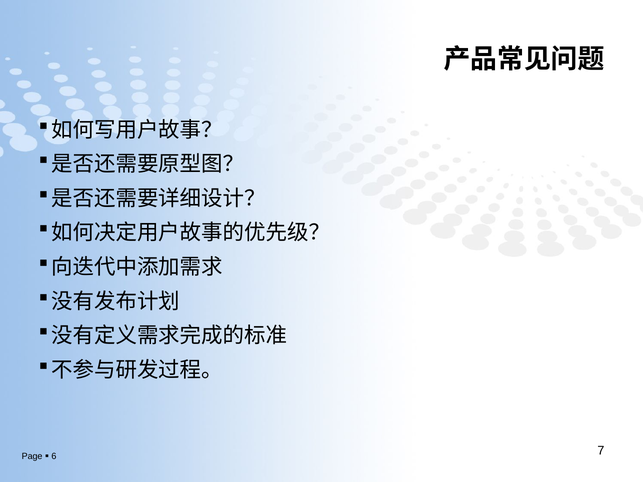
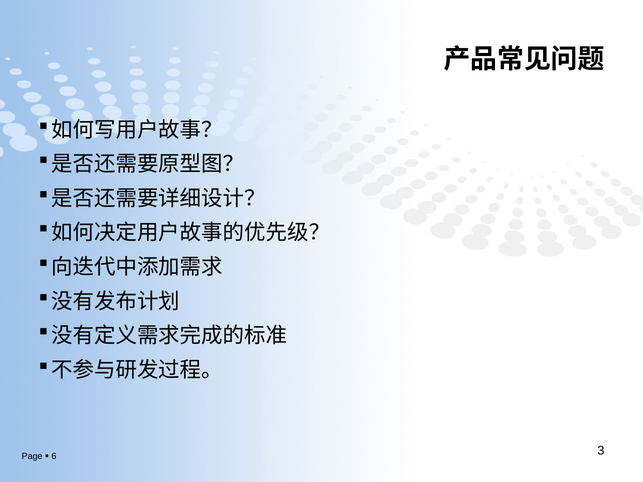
7: 7 -> 3 (601, 451)
